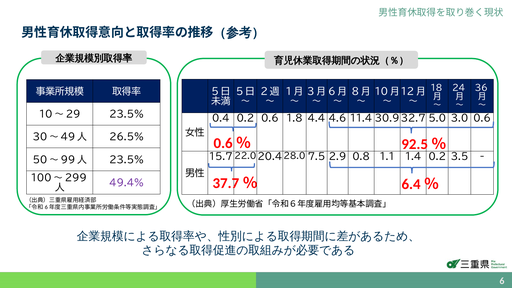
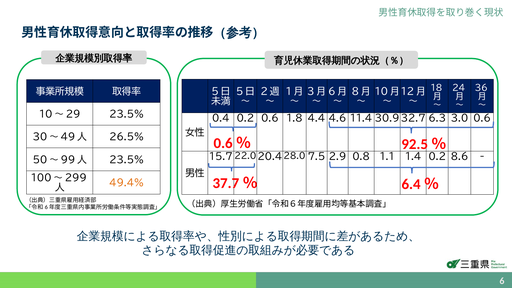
5.0: 5.0 -> 6.3 (437, 118)
3.5: 3.5 -> 8.6 (460, 157)
49.4% colour: purple -> orange (127, 183)
